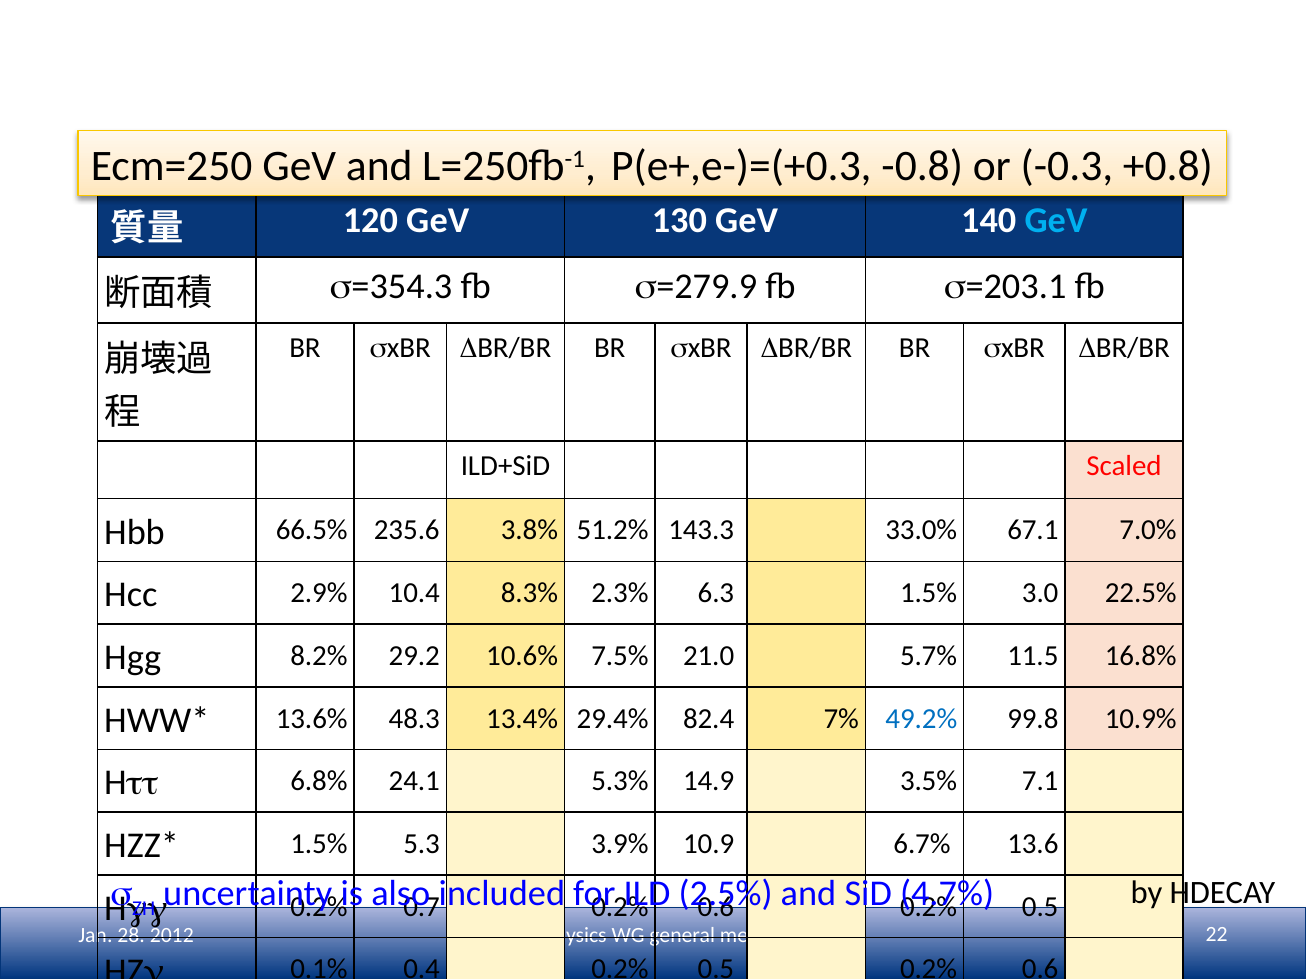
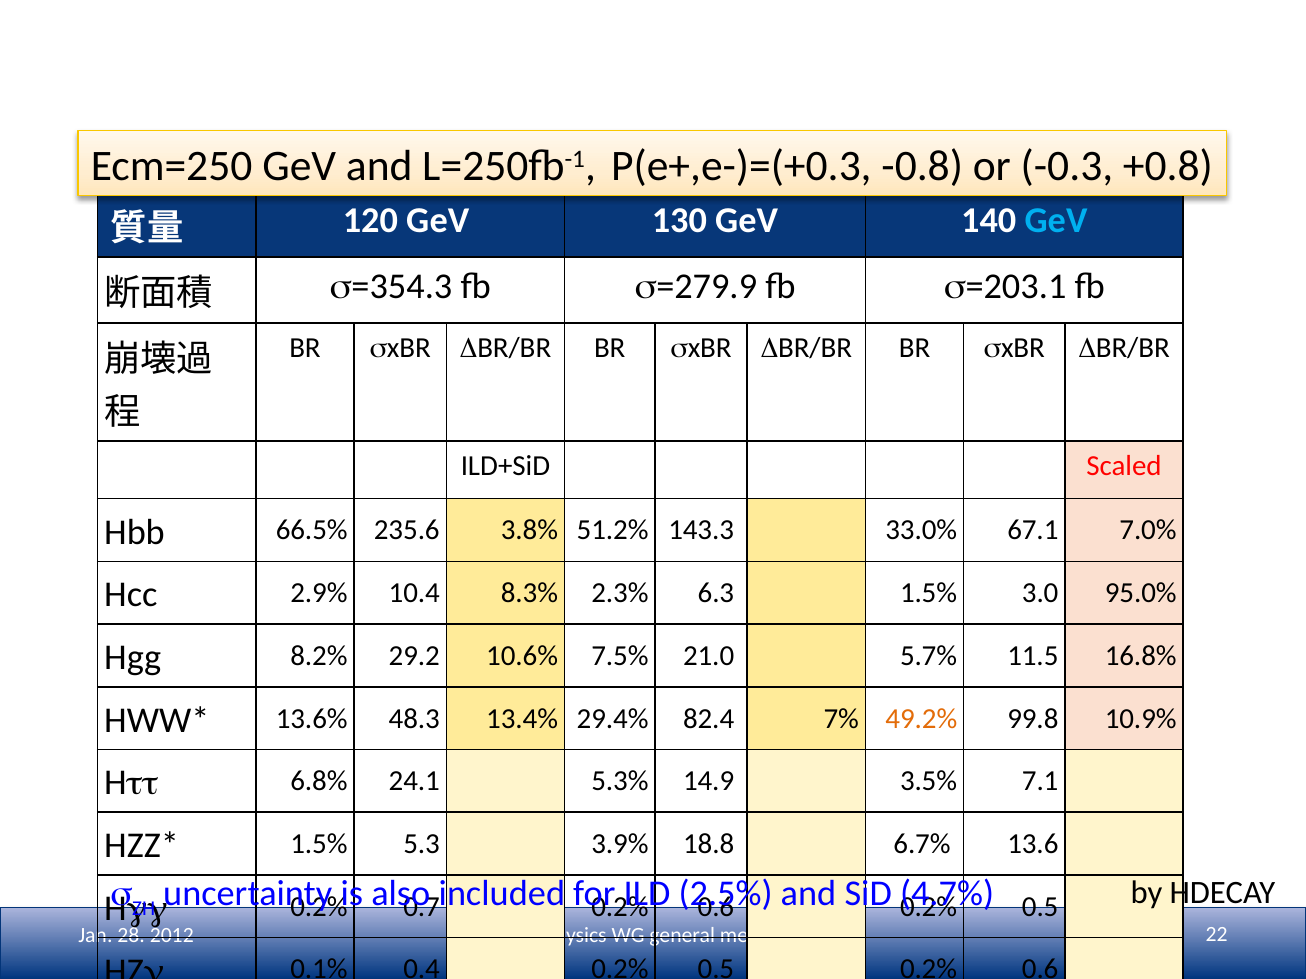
22.5%: 22.5% -> 95.0% (1141, 593)
49.2% colour: blue -> orange (921, 719)
10.9: 10.9 -> 18.8 (709, 844)
